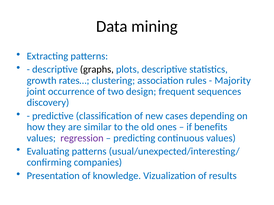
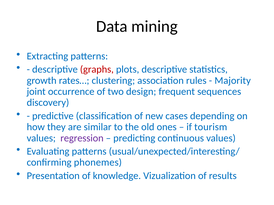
graphs colour: black -> red (97, 70)
benefits: benefits -> tourism (211, 127)
companies: companies -> phonemes (98, 163)
